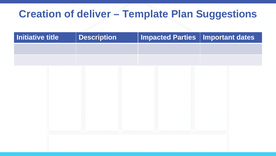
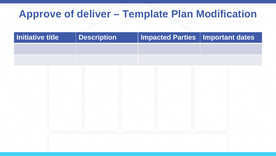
Creation: Creation -> Approve (40, 14)
Suggestions: Suggestions -> Modification (226, 14)
